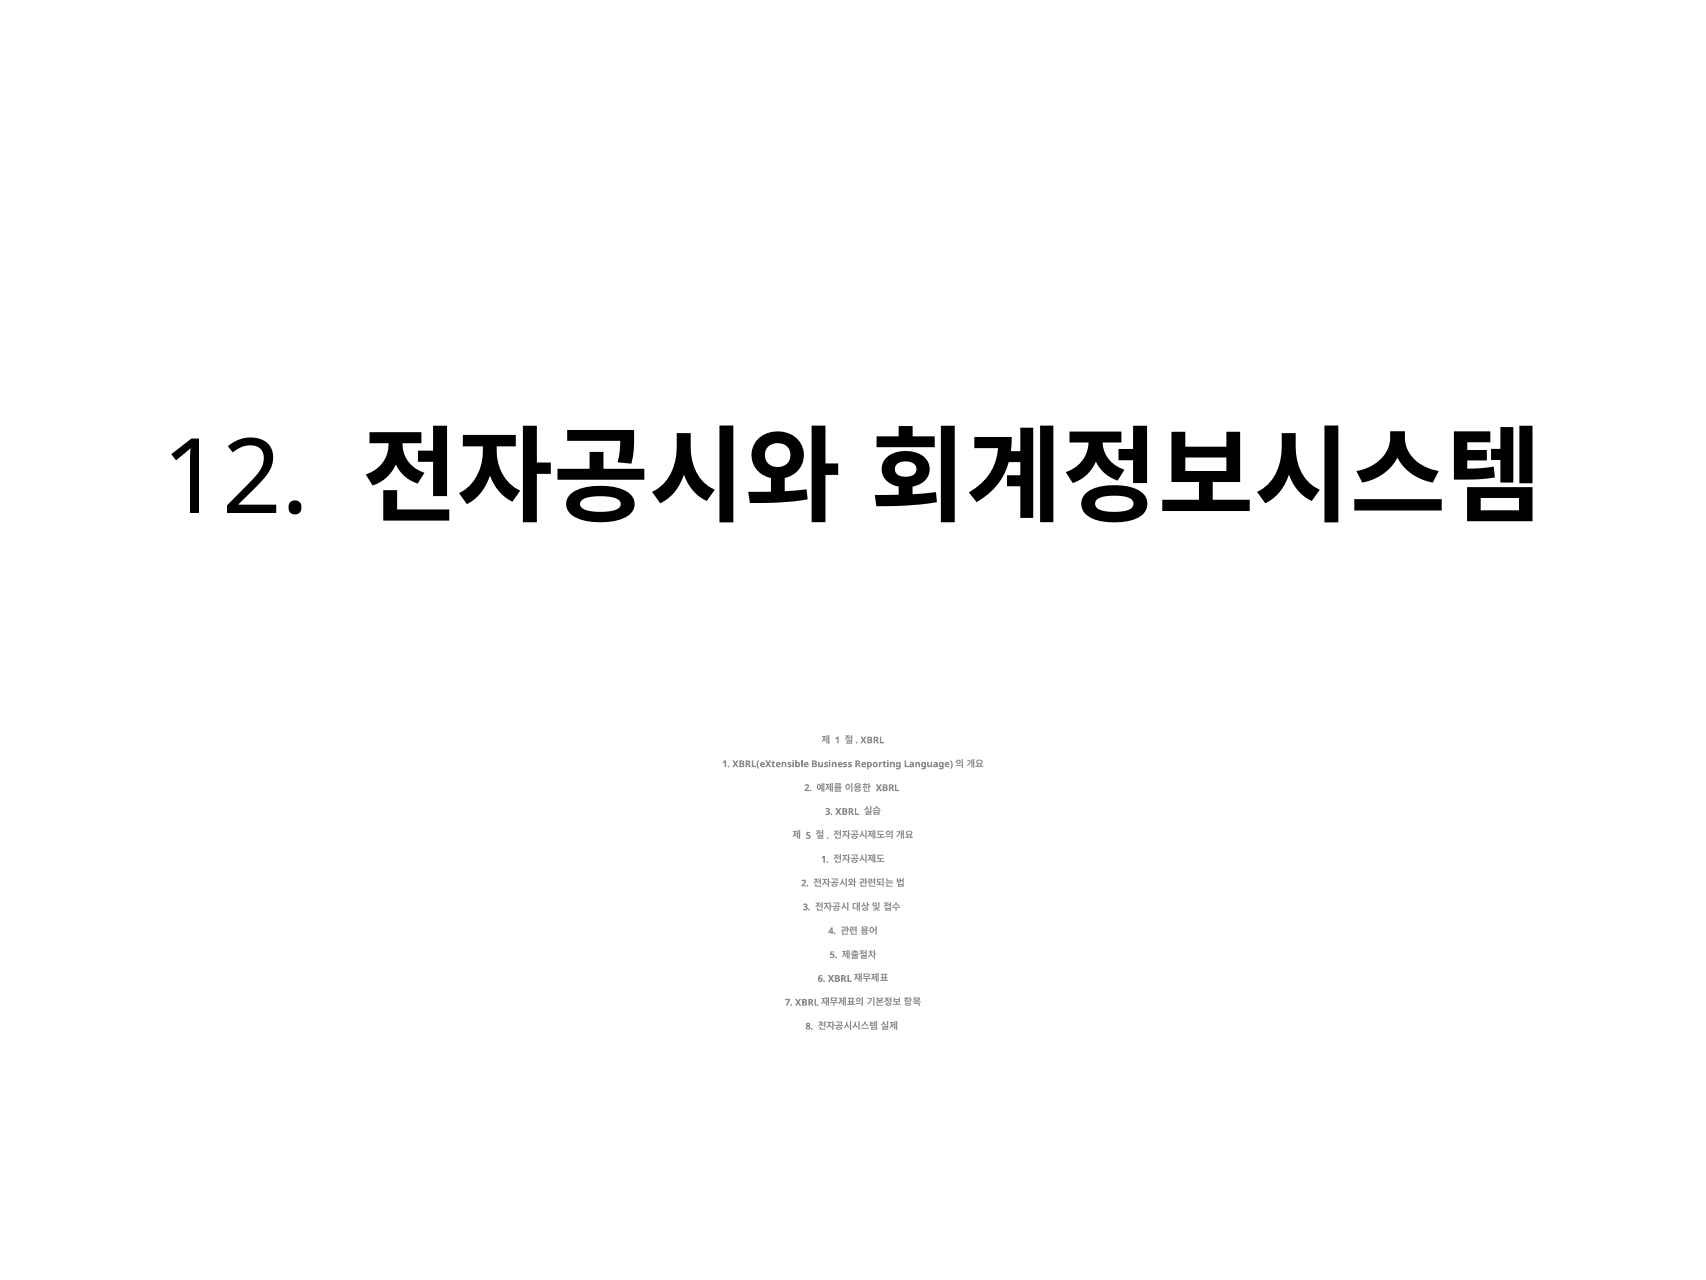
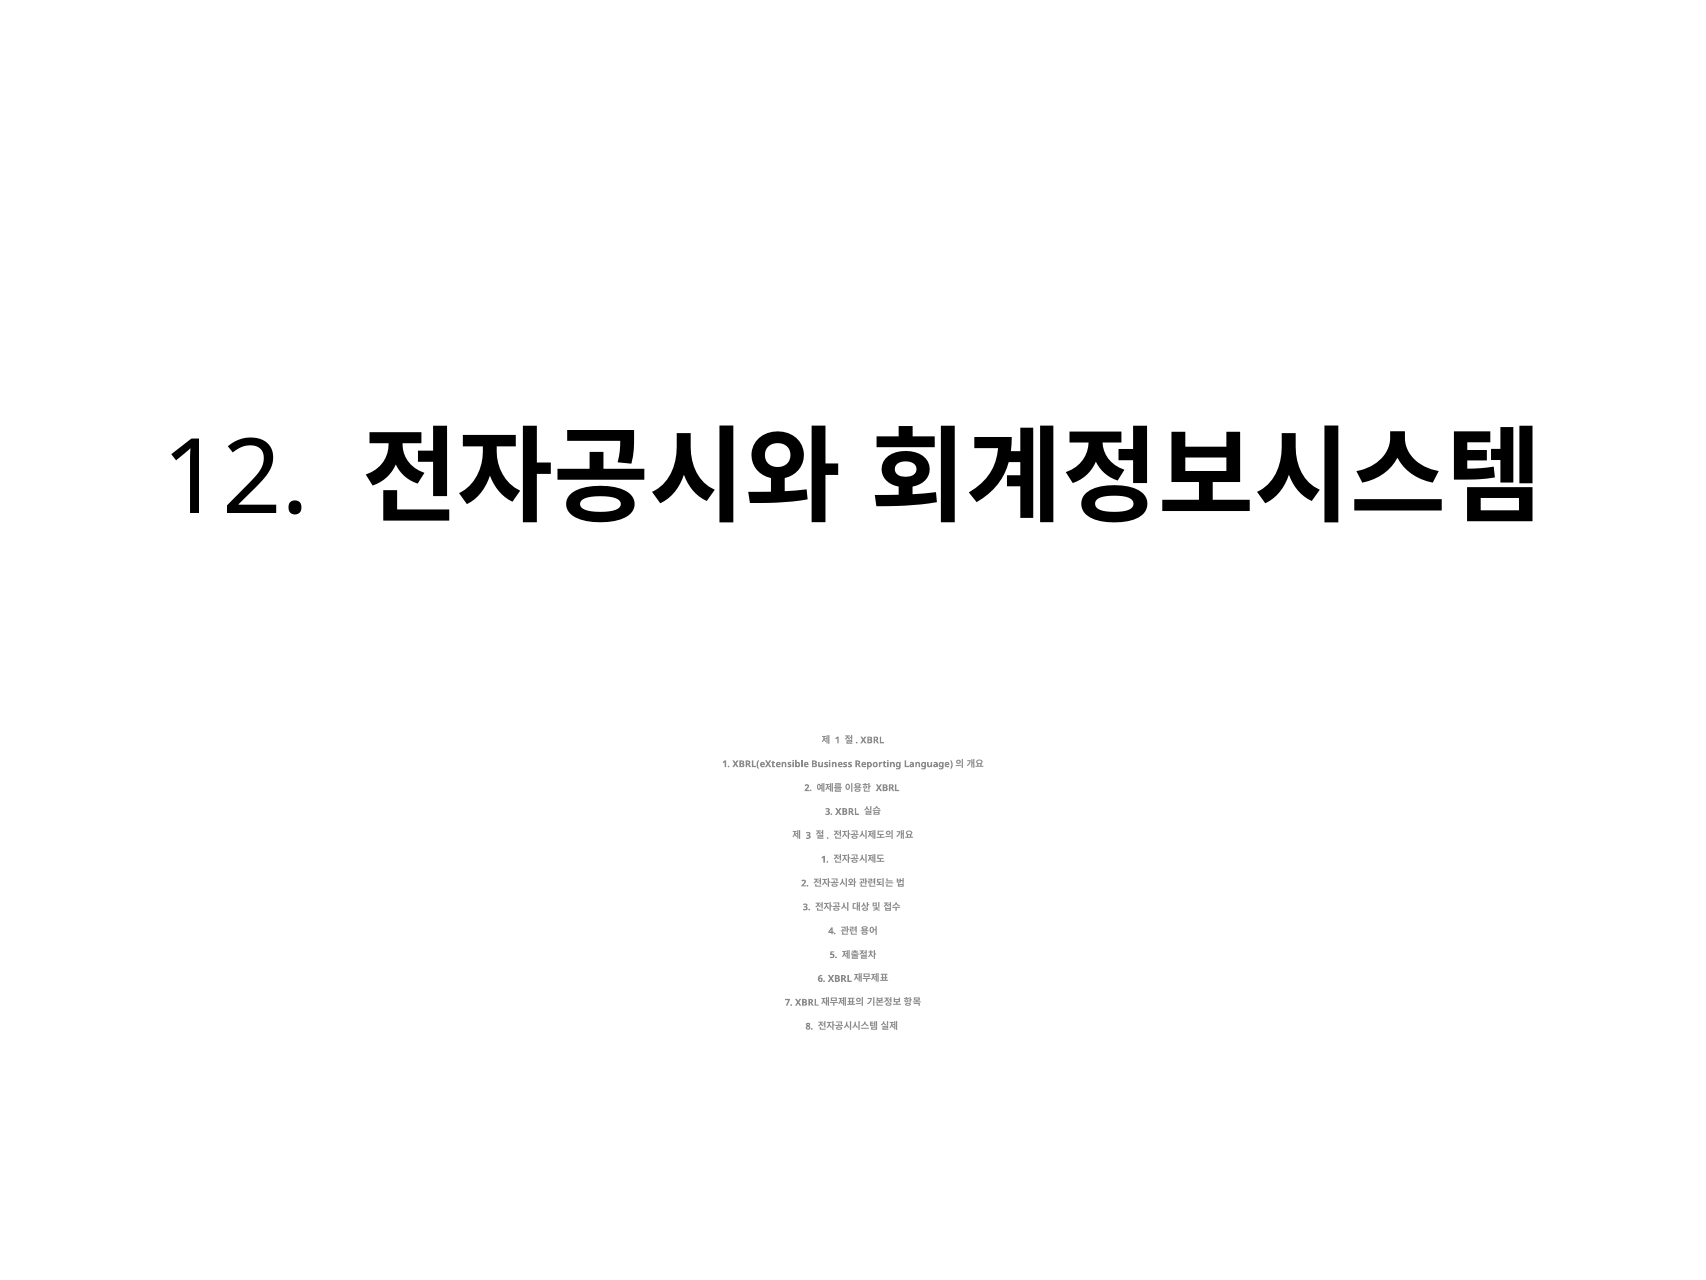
5: 5 -> 3 (808, 835)
